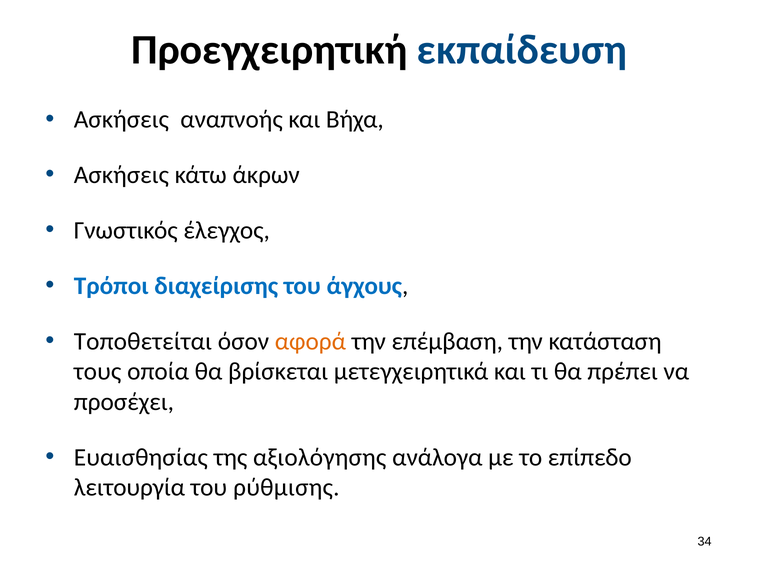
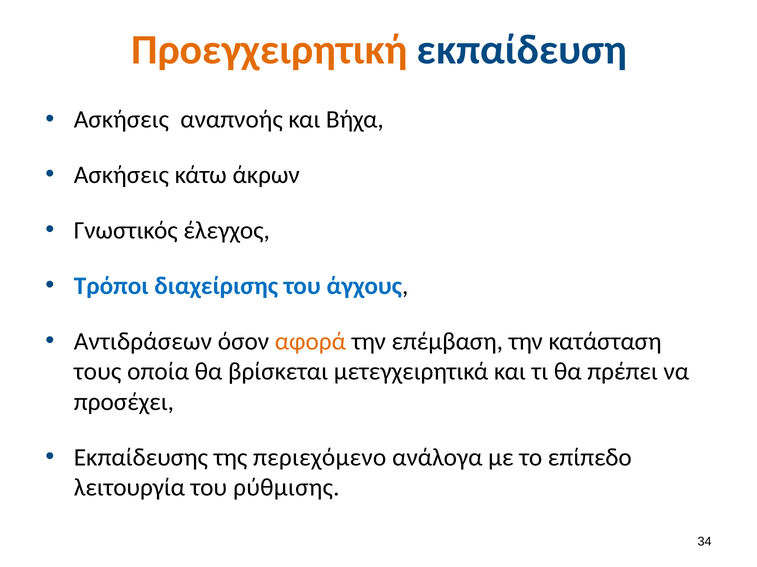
Προεγχειρητική colour: black -> orange (269, 50)
Τοποθετείται: Τοποθετείται -> Αντιδράσεων (143, 342)
Ευαισθησίας: Ευαισθησίας -> Εκπαίδευσης (141, 458)
αξιολόγησης: αξιολόγησης -> περιεχόμενο (320, 458)
